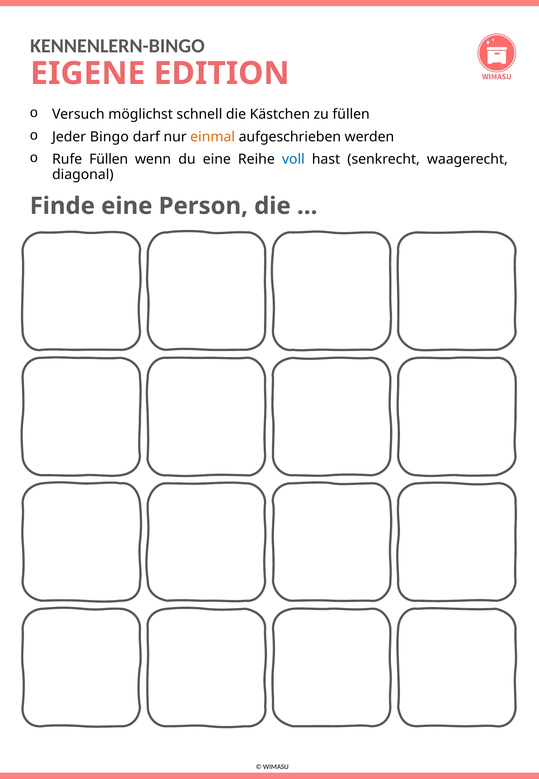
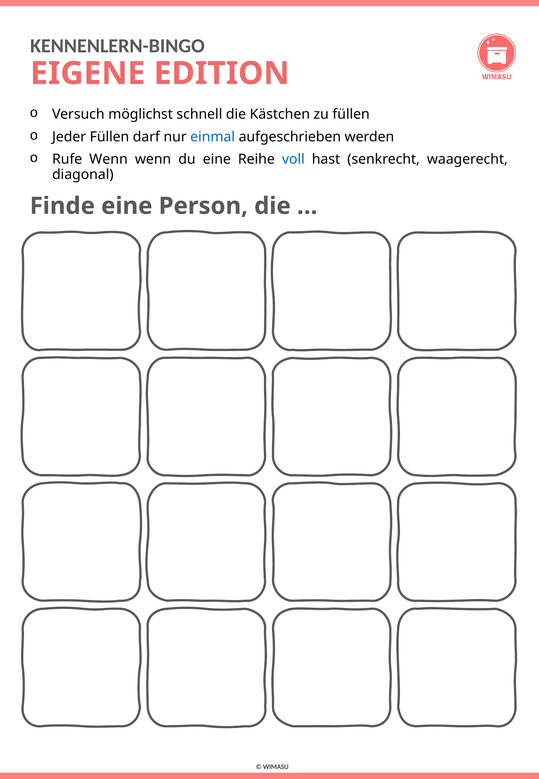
Jeder Bingo: Bingo -> Füllen (109, 137)
einmal colour: orange -> blue (213, 137)
Rufe Füllen: Füllen -> Wenn (109, 159)
